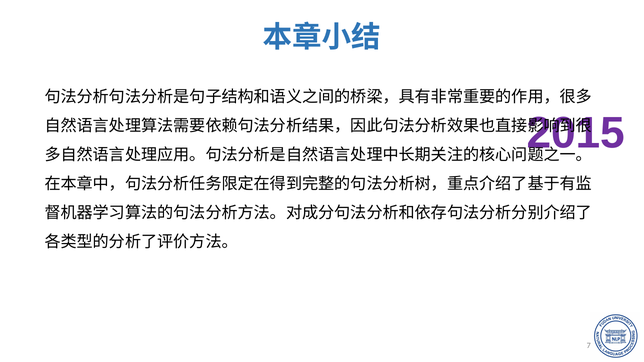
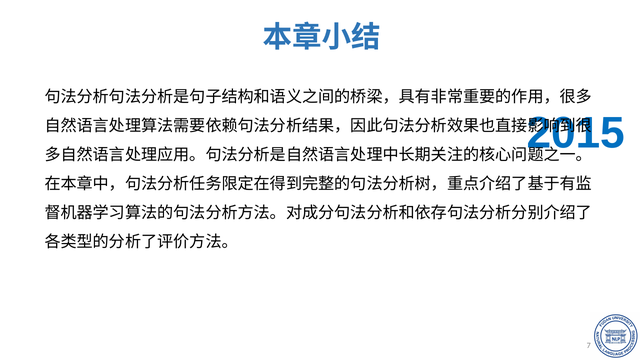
2015 colour: purple -> blue (576, 133)
